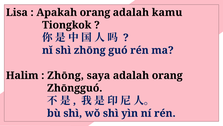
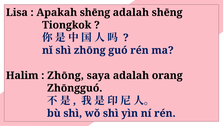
Apakah orang: orang -> shēng (95, 12)
adalah kamu: kamu -> shēng (167, 12)
